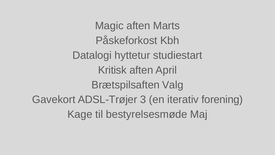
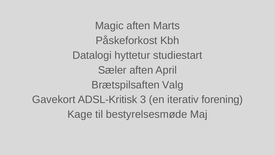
Kritisk: Kritisk -> Sæler (112, 70)
ADSL-Trøjer: ADSL-Trøjer -> ADSL-Kritisk (108, 99)
